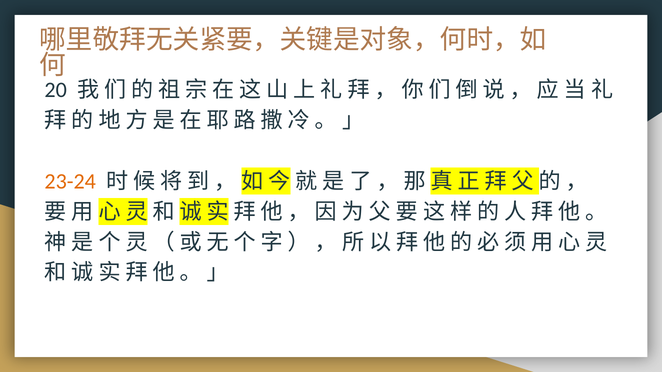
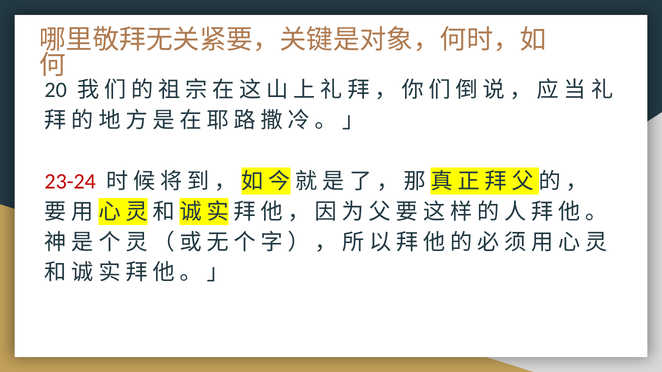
23-24 colour: orange -> red (70, 182)
